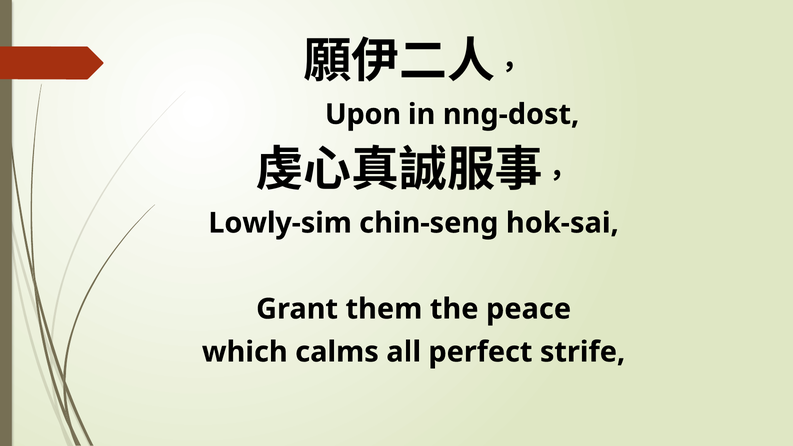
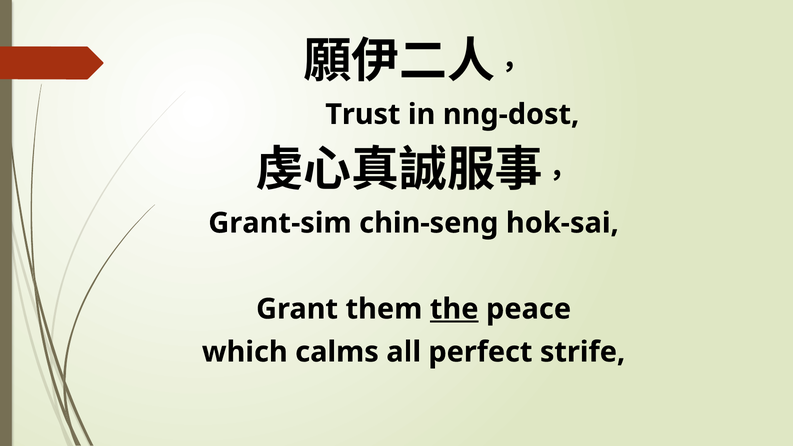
Upon: Upon -> Trust (363, 114)
Lowly-sim: Lowly-sim -> Grant-sim (280, 223)
the underline: none -> present (454, 309)
